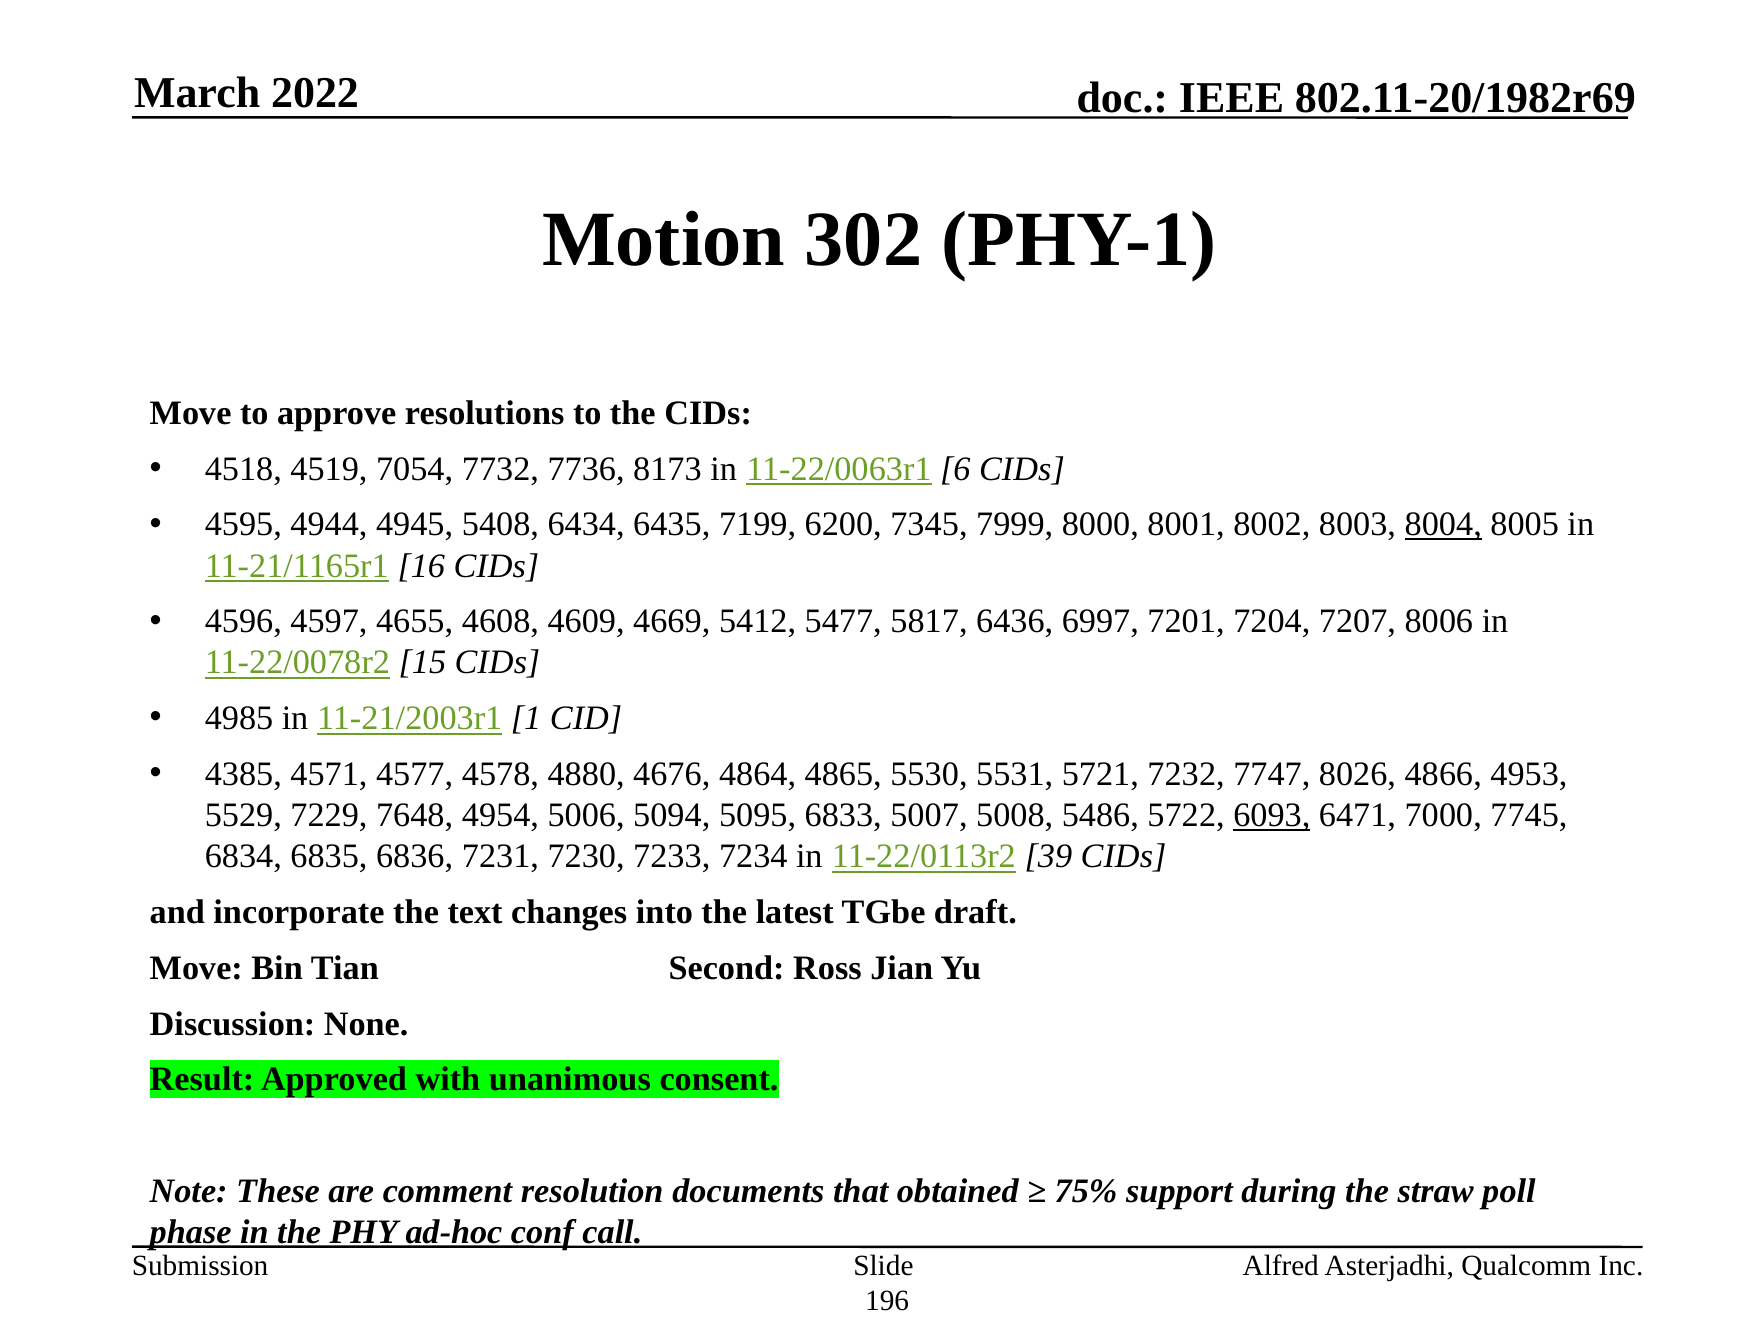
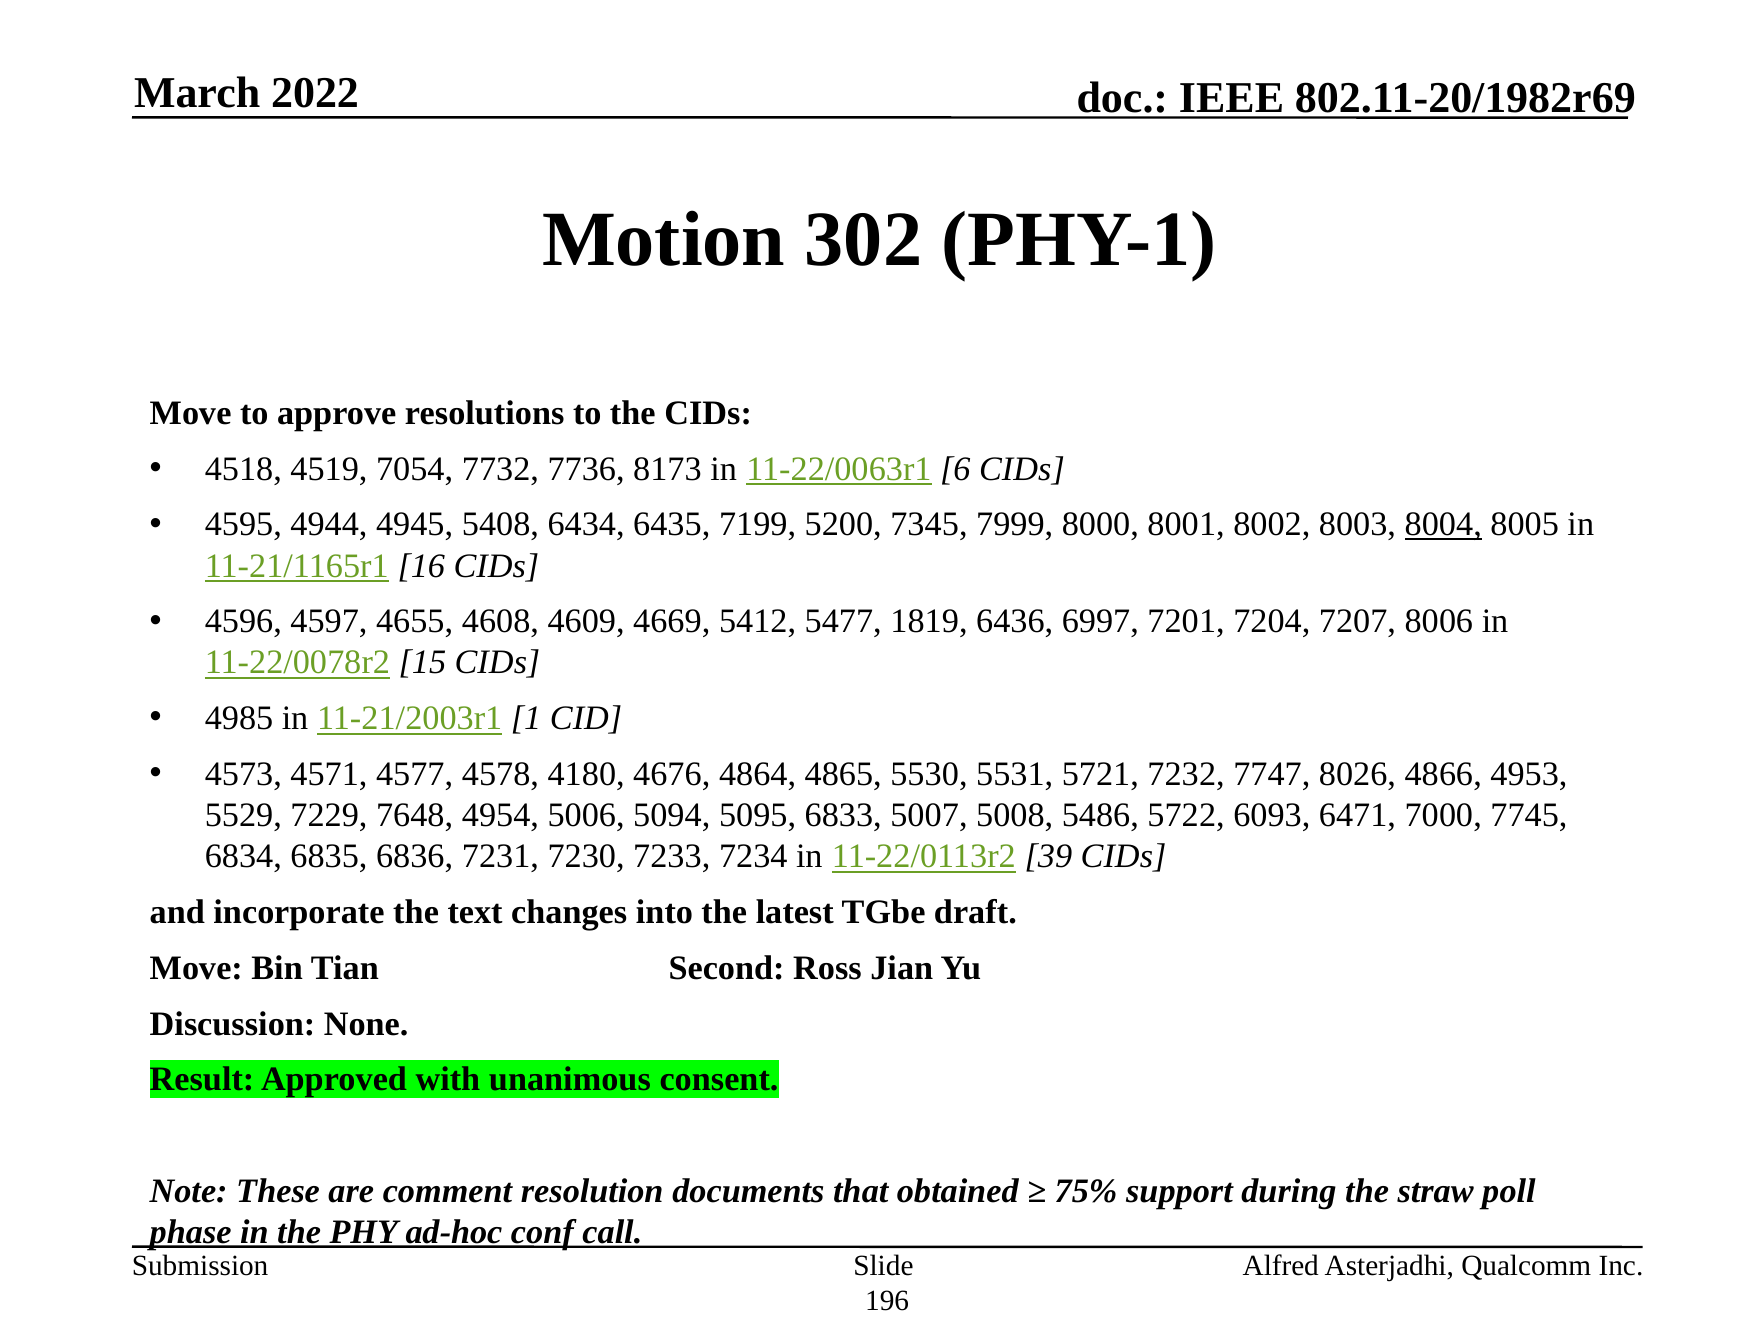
6200: 6200 -> 5200 (843, 525)
5817: 5817 -> 1819 (929, 622)
4385: 4385 -> 4573 (243, 774)
4880: 4880 -> 4180 (586, 774)
6093 underline: present -> none (1272, 815)
